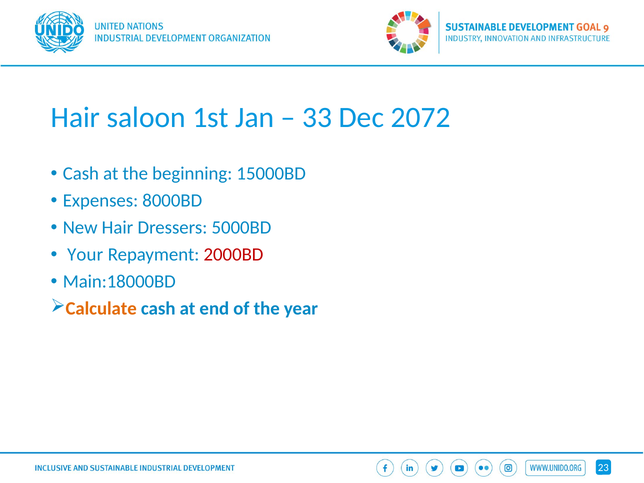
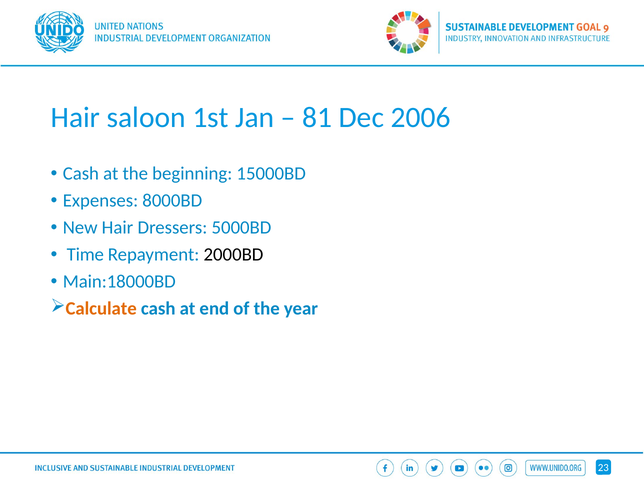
33: 33 -> 81 (317, 118)
2072: 2072 -> 2006 (421, 118)
Your: Your -> Time (85, 255)
2000BD colour: red -> black (234, 255)
